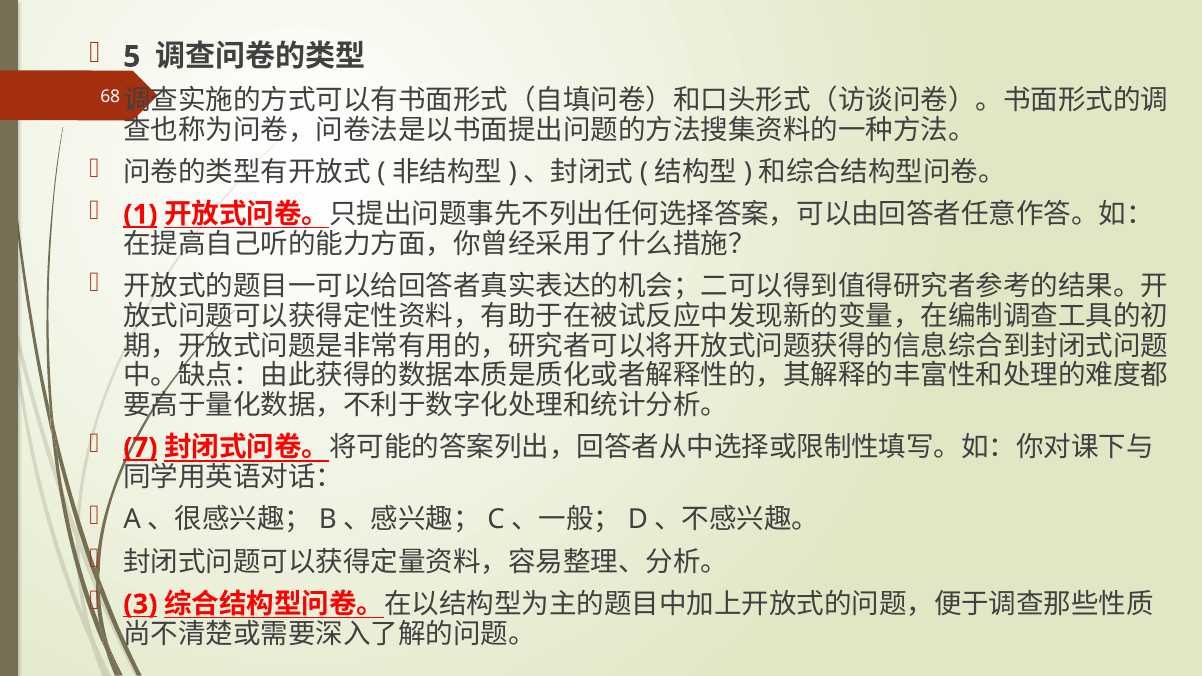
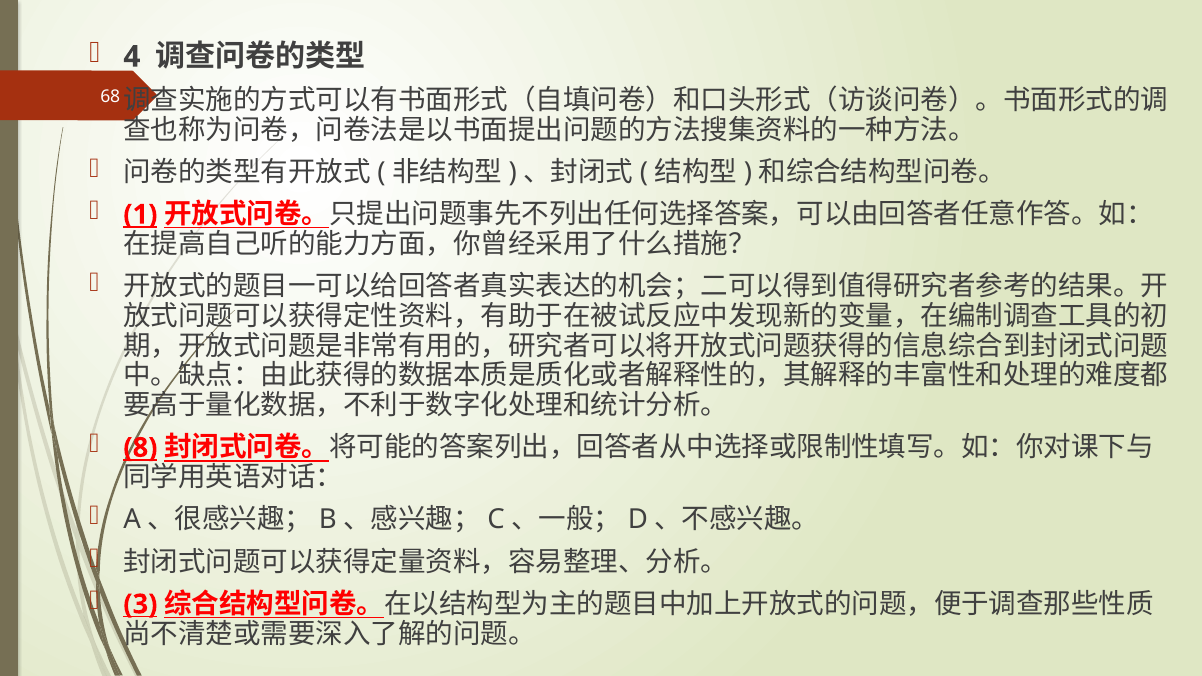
5: 5 -> 4 (132, 57)
7: 7 -> 8 (140, 448)
